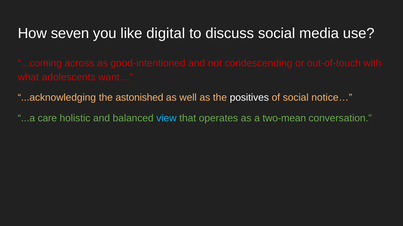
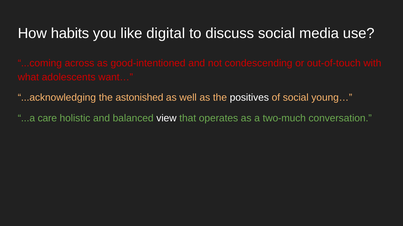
seven: seven -> habits (70, 33)
notice…: notice… -> young… (332, 98)
view colour: light blue -> white (166, 118)
two-mean: two-mean -> two-much (284, 118)
